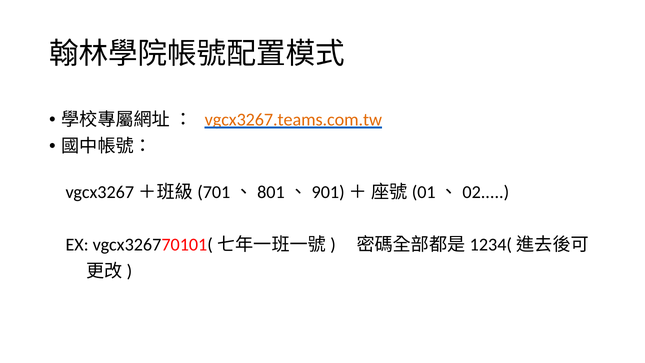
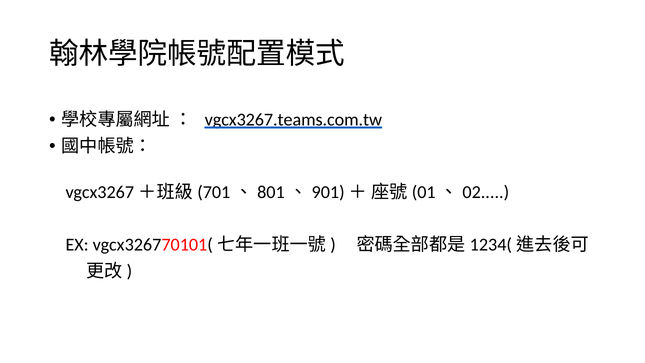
vgcx3267.teams.com.tw colour: orange -> black (293, 120)
